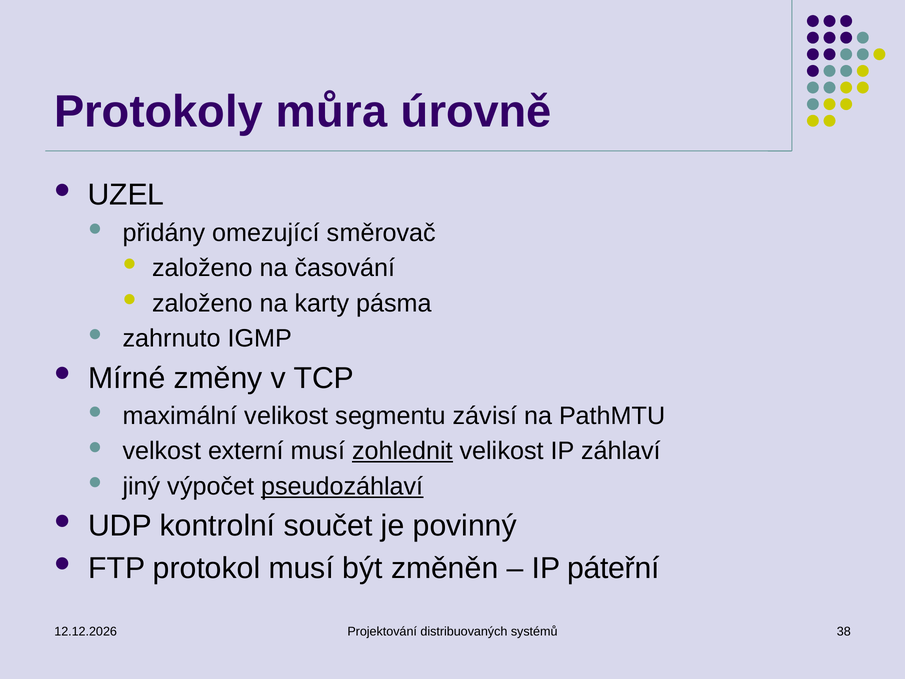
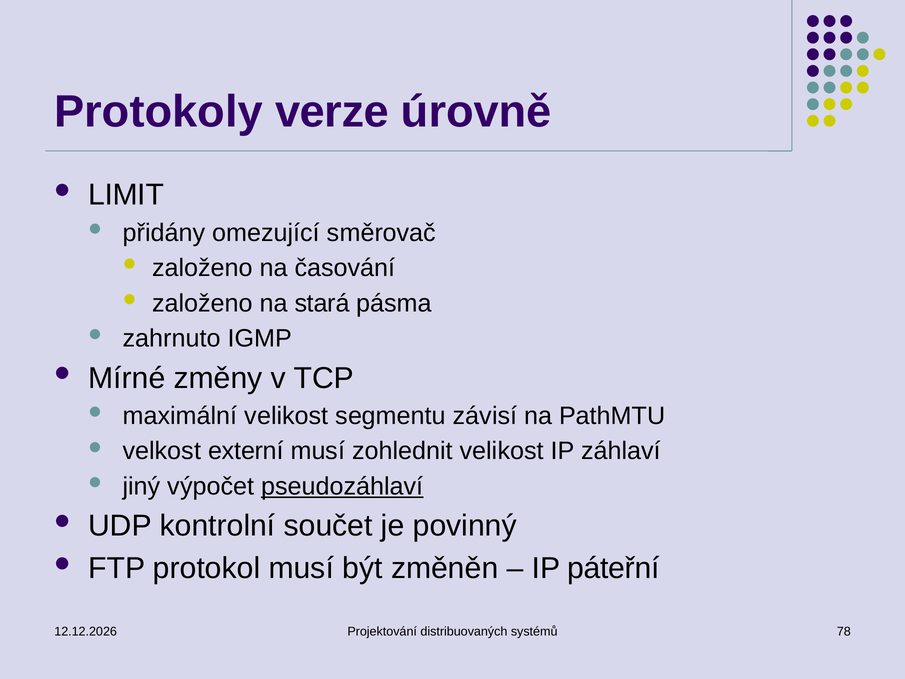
můra: můra -> verze (332, 112)
UZEL: UZEL -> LIMIT (126, 195)
karty: karty -> stará (322, 303)
zohlednit underline: present -> none (402, 451)
38: 38 -> 78 (844, 631)
